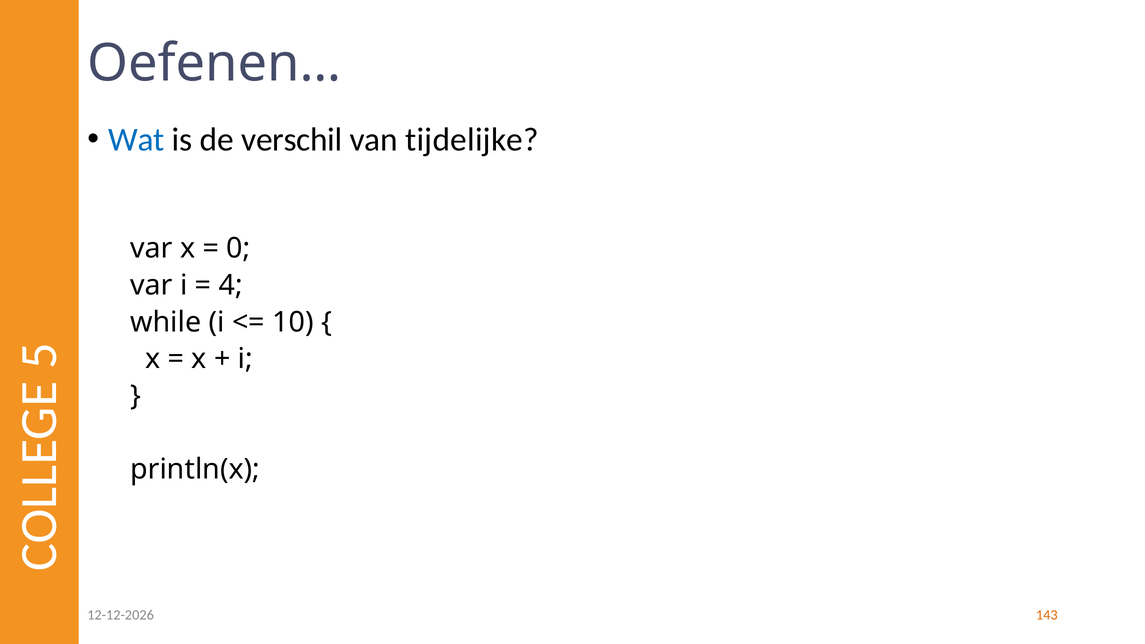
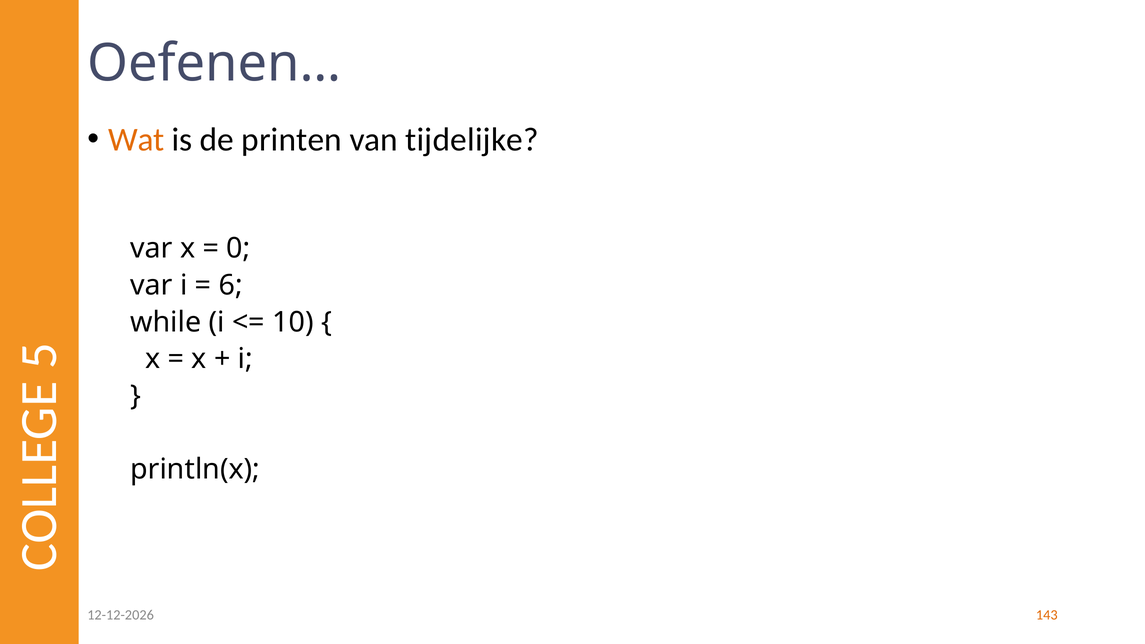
Wat colour: blue -> orange (137, 140)
verschil: verschil -> printen (292, 140)
4: 4 -> 6 (231, 285)
